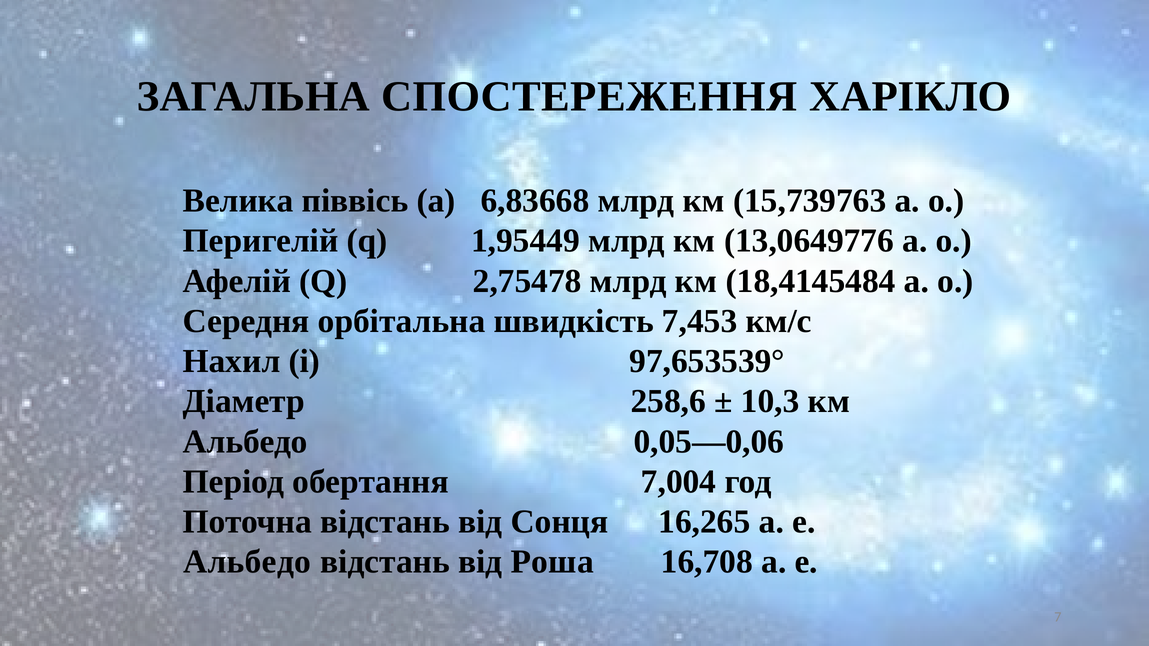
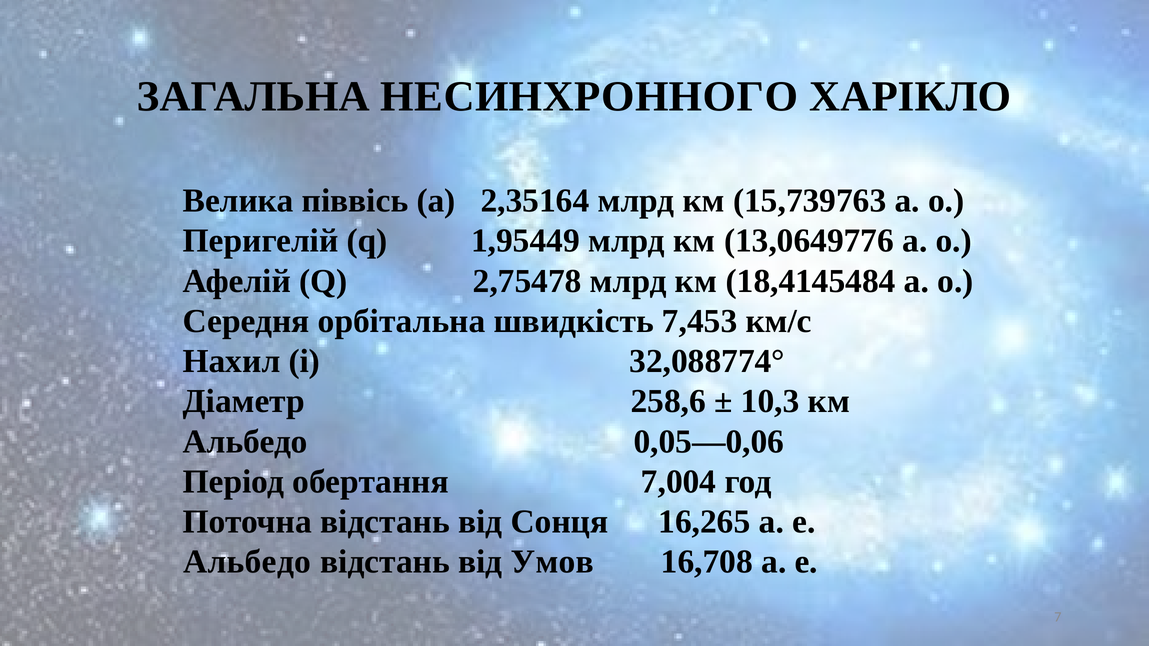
СПОСТЕРЕЖЕННЯ: СПОСТЕРЕЖЕННЯ -> НЕСИНХРОННОГО (589, 97)
6,83668: 6,83668 -> 2,35164 (535, 201)
97,653539°: 97,653539° -> 32,088774° (707, 361)
Роша: Роша -> Умов (552, 562)
